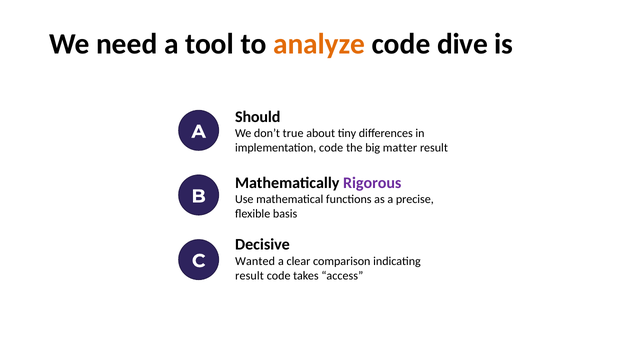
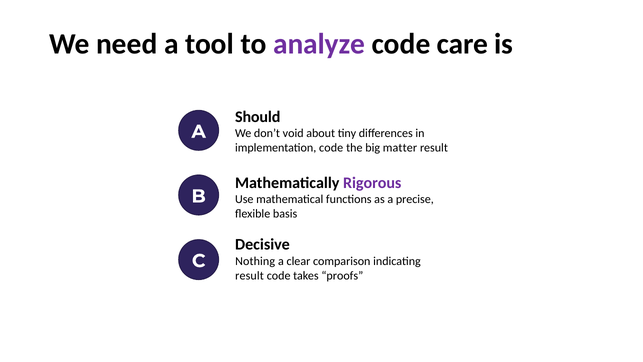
analyze colour: orange -> purple (319, 44)
dive: dive -> care (462, 44)
true: true -> void (293, 133)
Wanted: Wanted -> Nothing (255, 261)
access: access -> proofs (342, 276)
